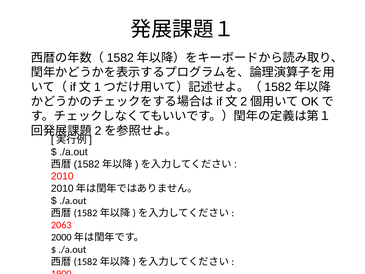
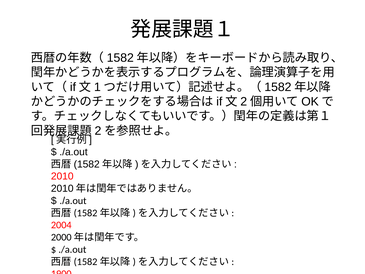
2063: 2063 -> 2004 (61, 225)
